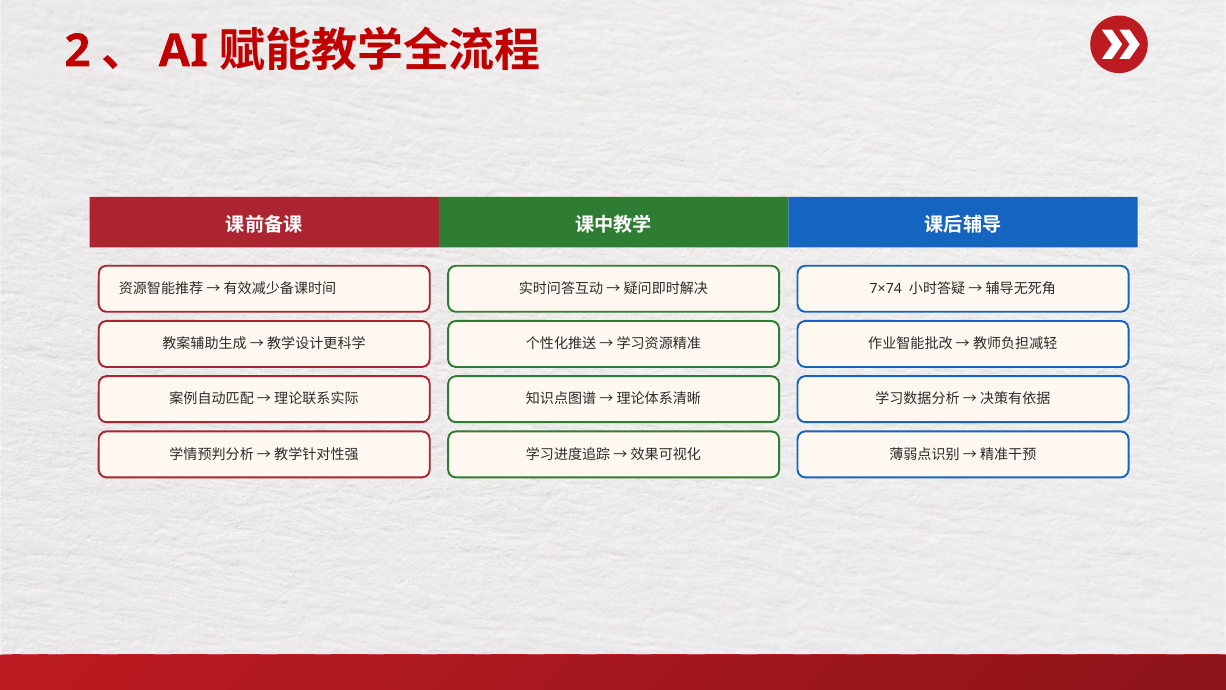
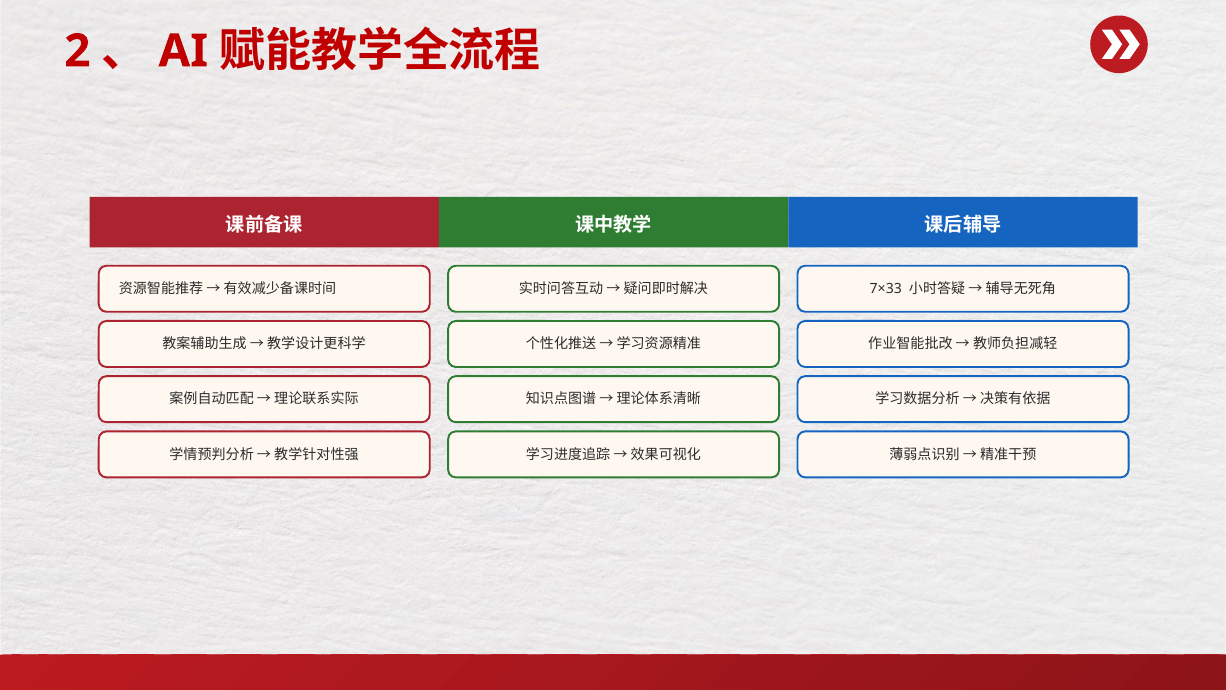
7×74: 7×74 -> 7×33 (886, 289)
